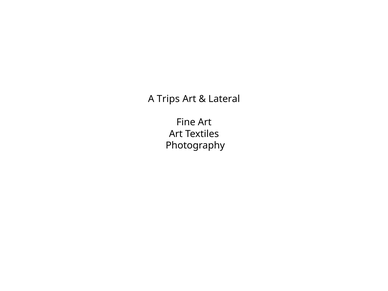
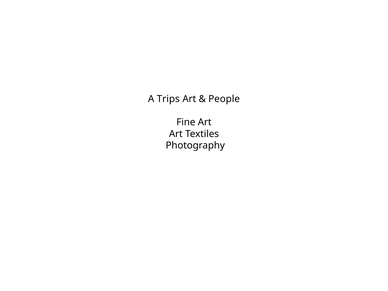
Lateral: Lateral -> People (224, 99)
